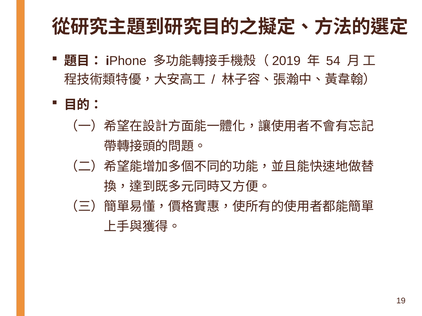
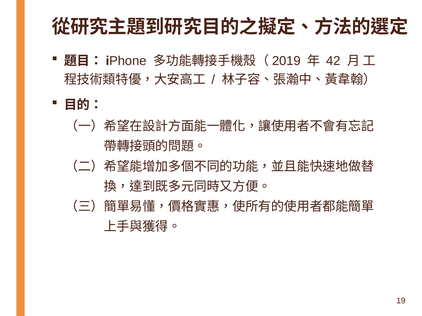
54: 54 -> 42 (333, 61)
